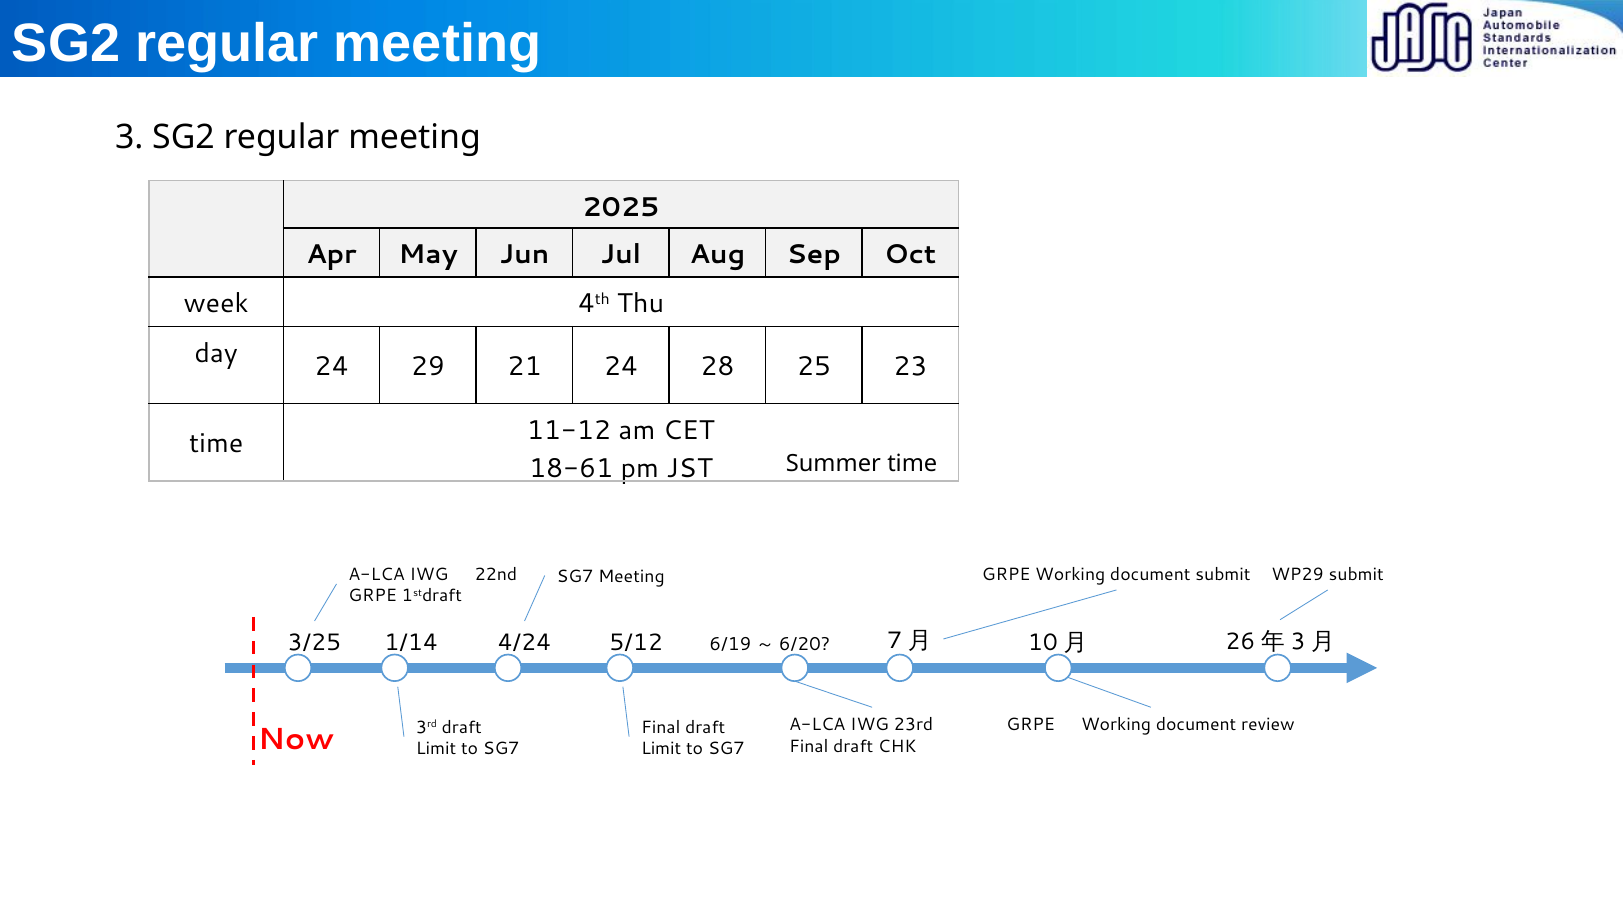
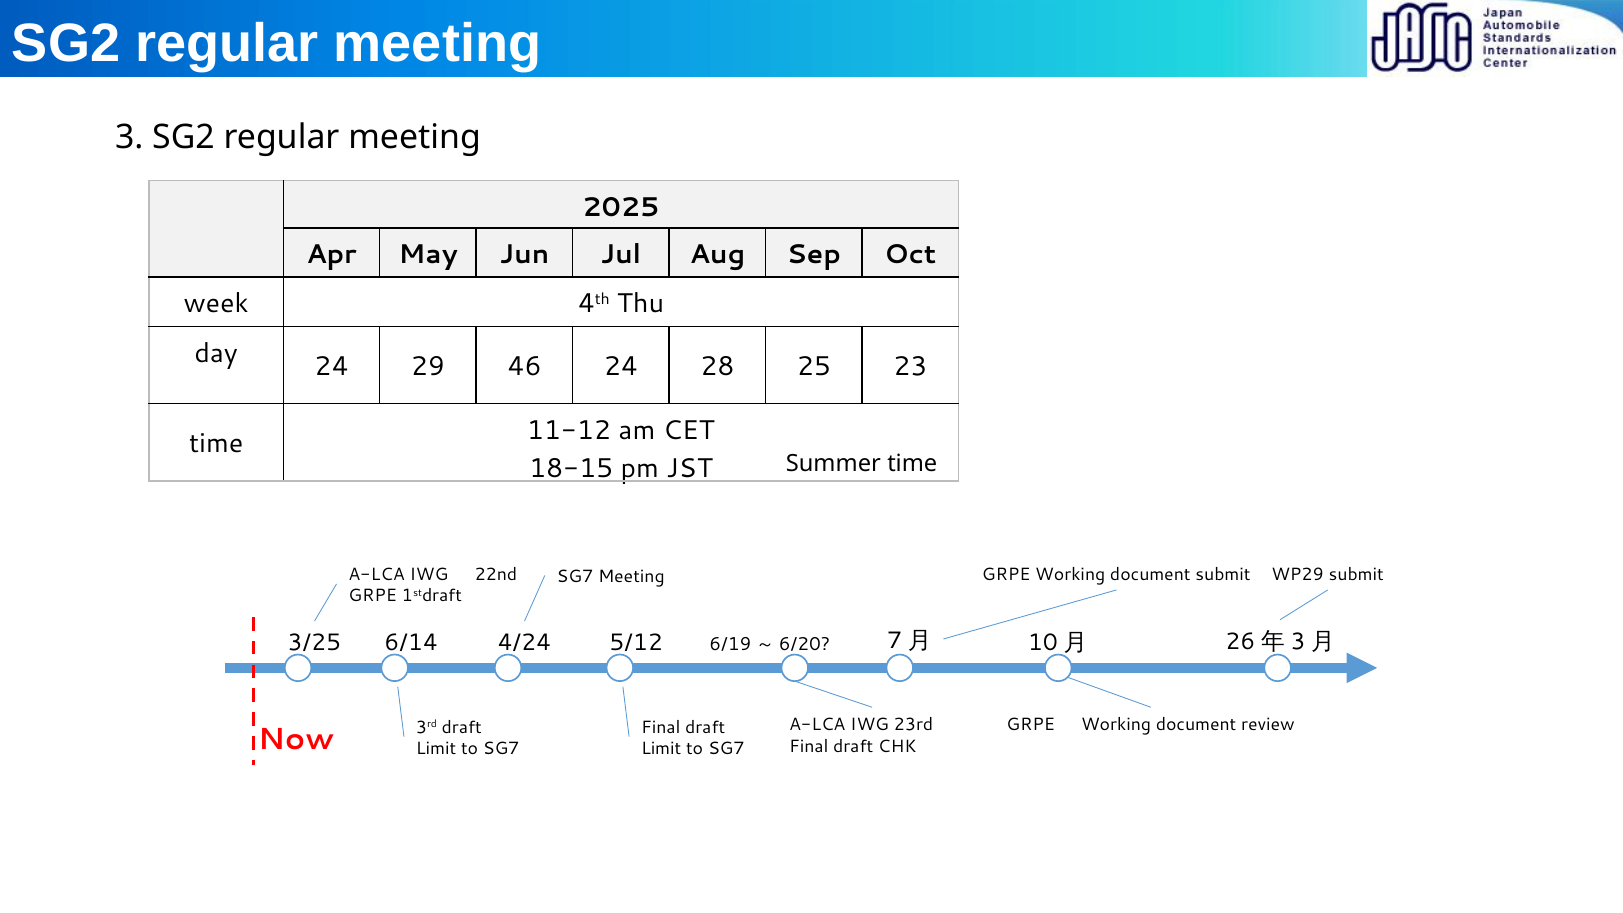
21: 21 -> 46 (525, 367)
18-61: 18-61 -> 18-15 (571, 468)
1/14: 1/14 -> 6/14 (411, 643)
